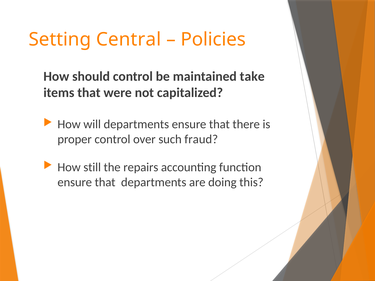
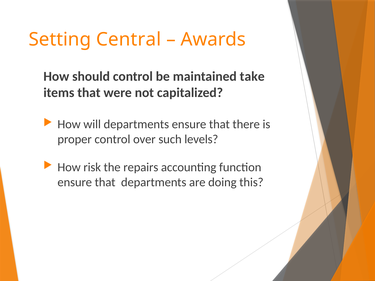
Policies: Policies -> Awards (213, 39)
fraud: fraud -> levels (201, 139)
still: still -> risk (92, 167)
